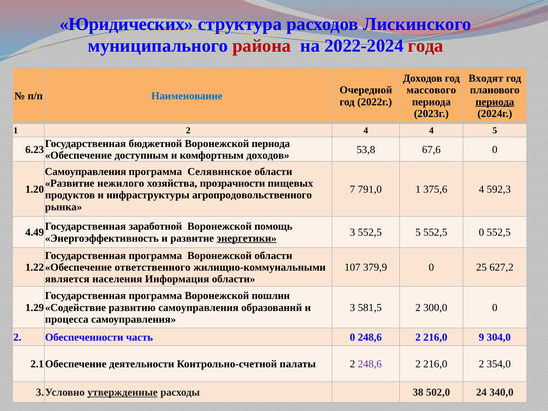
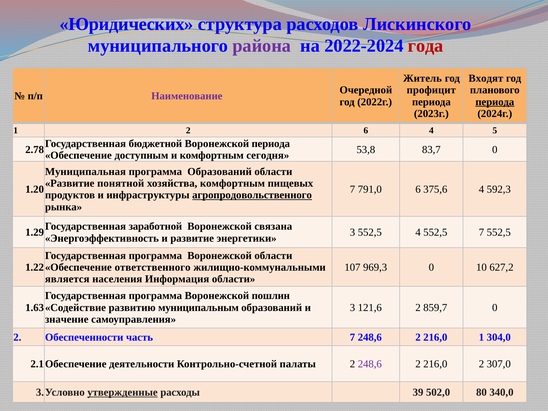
района colour: red -> purple (262, 46)
Доходов: Доходов -> Житель (422, 78)
массового: массового -> профицит (431, 90)
Наименование colour: blue -> purple (187, 96)
2 4: 4 -> 6 (366, 130)
6.23: 6.23 -> 2.78 (35, 150)
67,6: 67,6 -> 83,7 (431, 150)
комфортным доходов: доходов -> сегодня (268, 155)
Самоуправления: Самоуправления -> Муниципальная (85, 171)
программа Селявинское: Селявинское -> Образований (220, 171)
нежилого: нежилого -> понятной (121, 183)
хозяйства прозрачности: прозрачности -> комфортным (232, 183)
791,0 1: 1 -> 6 (418, 189)
агропродовольственного underline: none -> present (252, 195)
помощь: помощь -> связана (273, 226)
4.49: 4.49 -> 1.29 (35, 232)
552,5 5: 5 -> 4 (418, 232)
552,5 0: 0 -> 7 (481, 232)
энергетики underline: present -> none (247, 238)
379,9: 379,9 -> 969,3 (375, 267)
25: 25 -> 10 (481, 267)
1.29: 1.29 -> 1.63 (35, 307)
развитию самоуправления: самоуправления -> муниципальным (199, 307)
581,5: 581,5 -> 121,6 (370, 307)
300,0: 300,0 -> 859,7 (435, 307)
процесса: процесса -> значение (67, 319)
часть 0: 0 -> 7 (352, 337)
216,0 9: 9 -> 1 (481, 337)
354,0: 354,0 -> 307,0 (499, 364)
38: 38 -> 39 (418, 392)
24: 24 -> 80 (481, 392)
